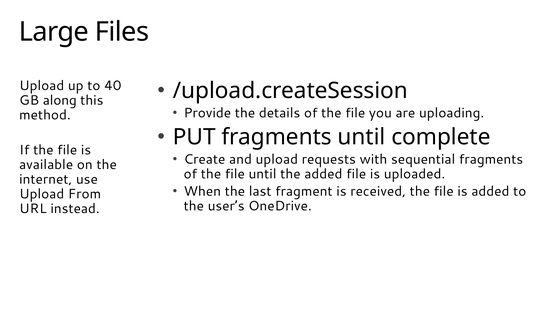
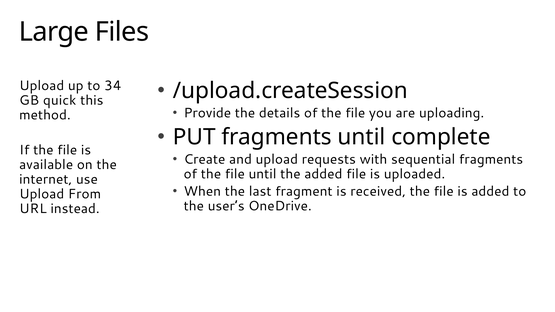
40: 40 -> 34 (113, 86)
along: along -> quick (60, 100)
